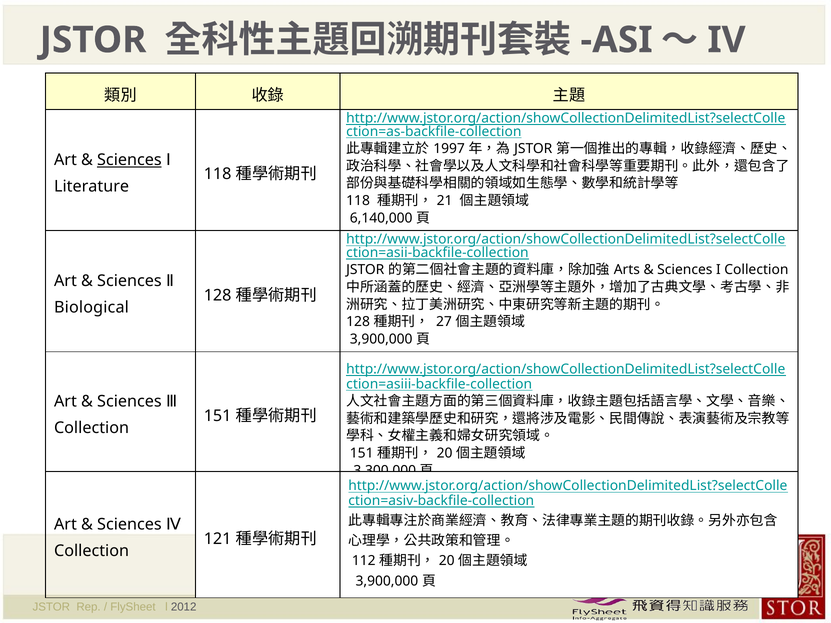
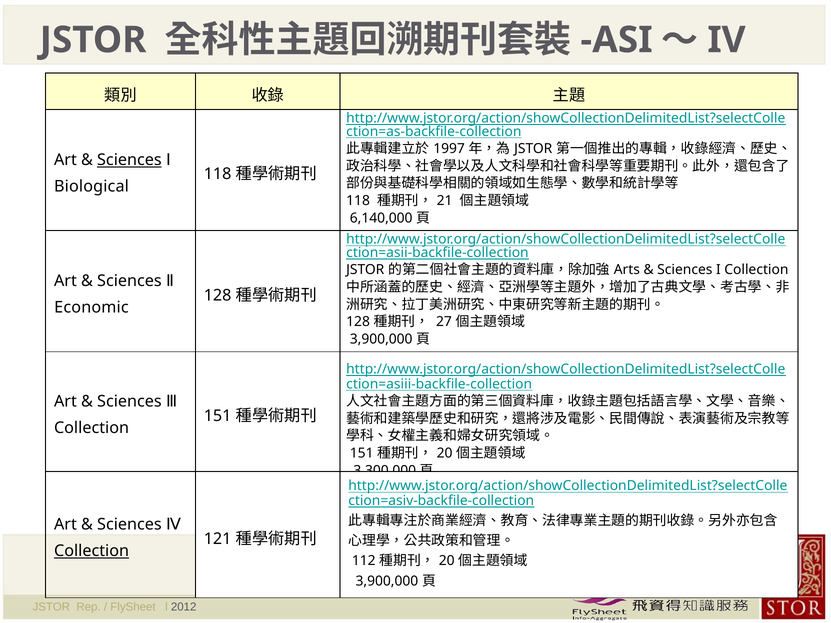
Literature: Literature -> Biological (91, 186)
Biological: Biological -> Economic (91, 308)
Collection underline: none -> present (92, 551)
